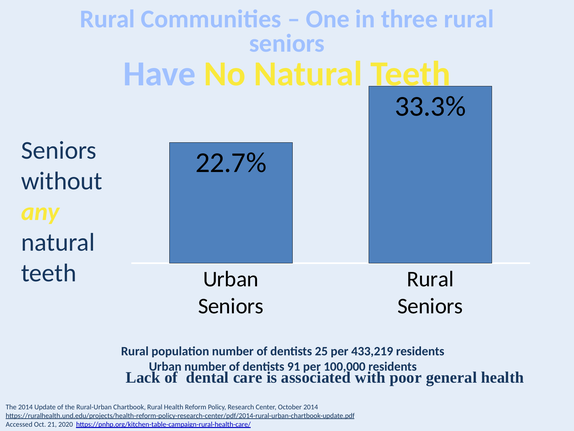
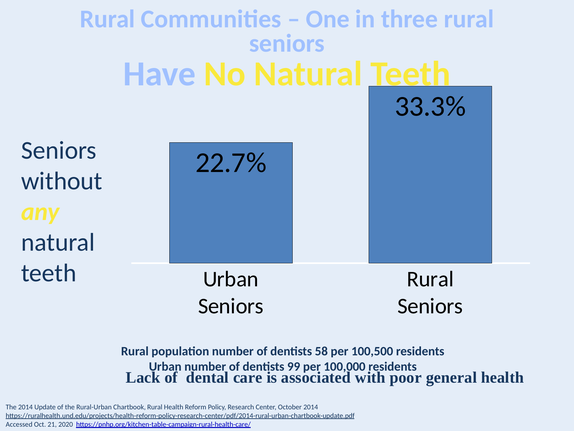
25: 25 -> 58 (321, 351)
433,219: 433,219 -> 100,500 (372, 351)
91: 91 -> 99 (294, 366)
